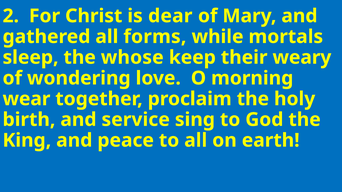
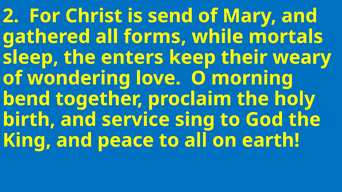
dear: dear -> send (170, 16)
whose: whose -> enters (132, 58)
wear: wear -> bend (27, 99)
